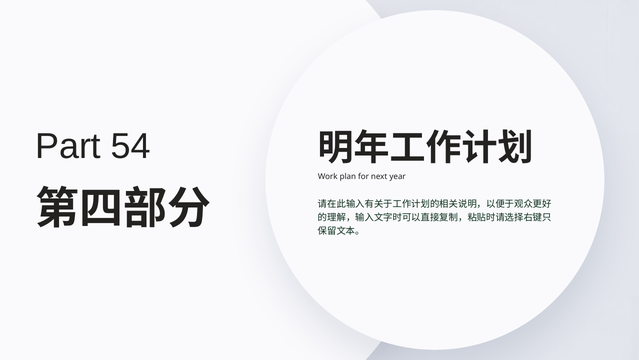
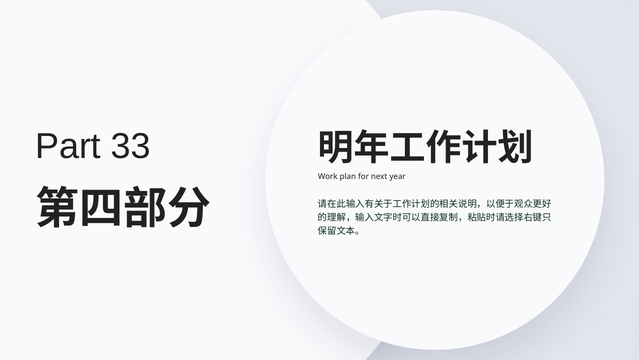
54: 54 -> 33 (131, 146)
